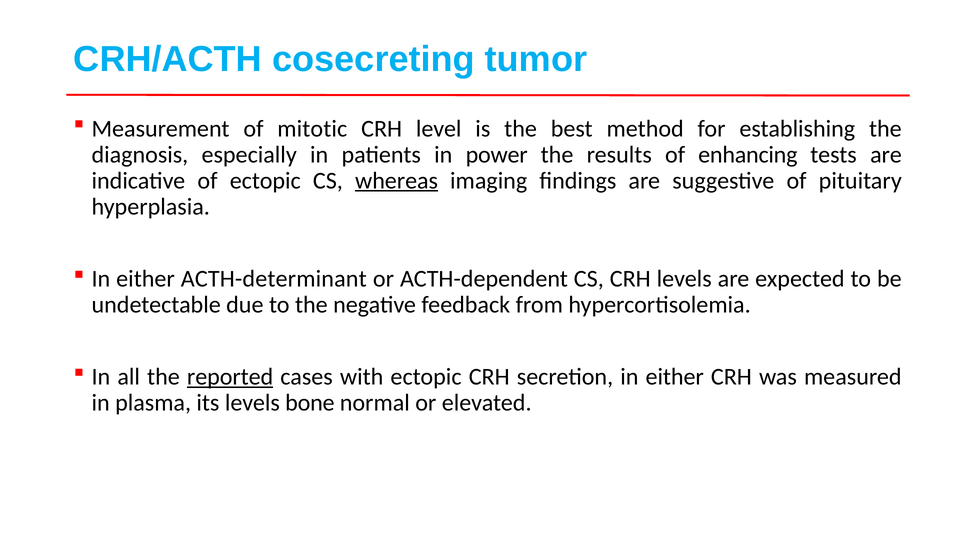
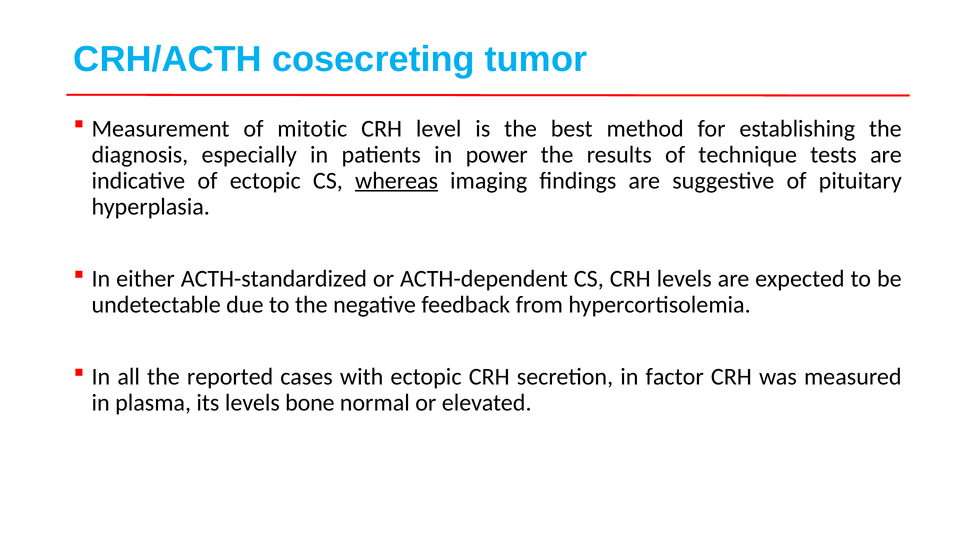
enhancing: enhancing -> technique (748, 155)
ACTH-determinant: ACTH-determinant -> ACTH-standardized (274, 279)
reported underline: present -> none (230, 377)
secretion in either: either -> factor (675, 377)
